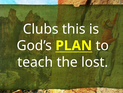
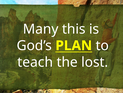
Clubs: Clubs -> Many (41, 29)
